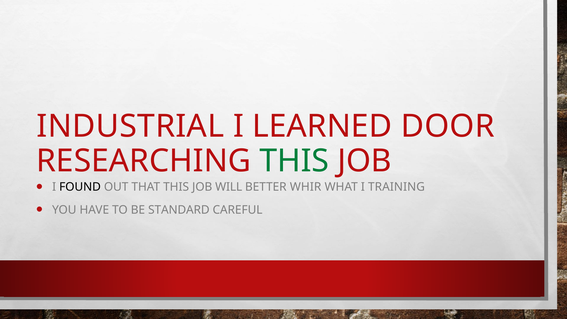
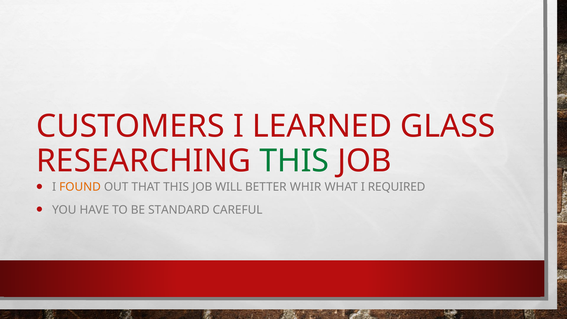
INDUSTRIAL: INDUSTRIAL -> CUSTOMERS (130, 126)
DOOR: DOOR -> GLASS (448, 126)
FOUND colour: black -> orange (80, 187)
TRAINING: TRAINING -> REQUIRED (397, 187)
